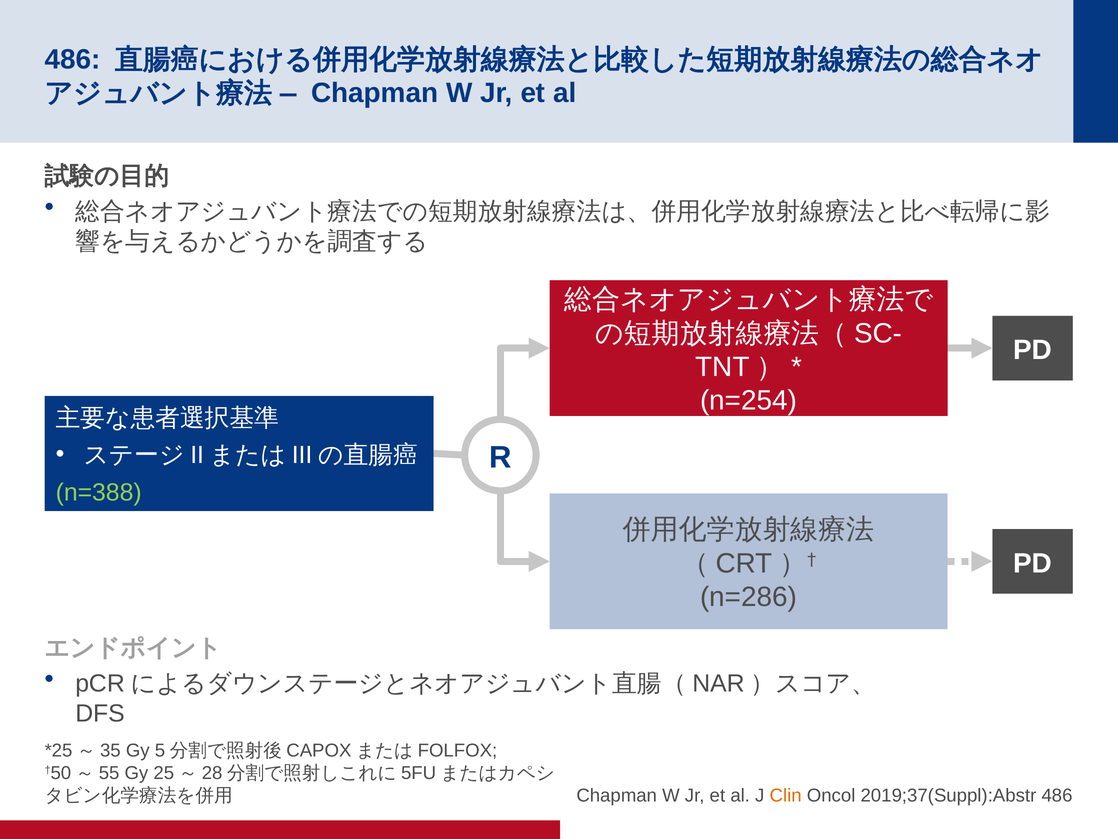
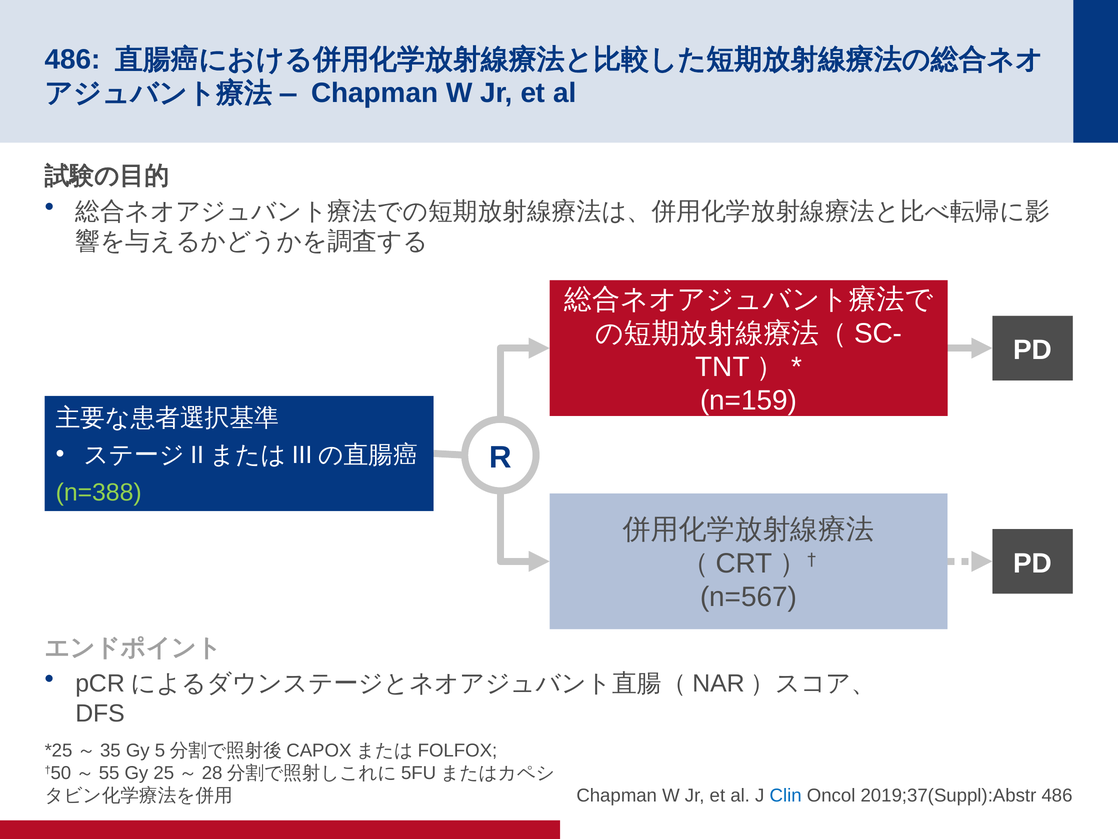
n=254: n=254 -> n=159 (749, 400)
n=286: n=286 -> n=567 (749, 597)
Clin colour: orange -> blue (786, 795)
